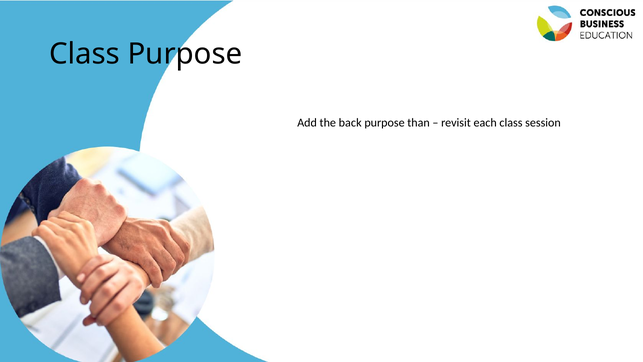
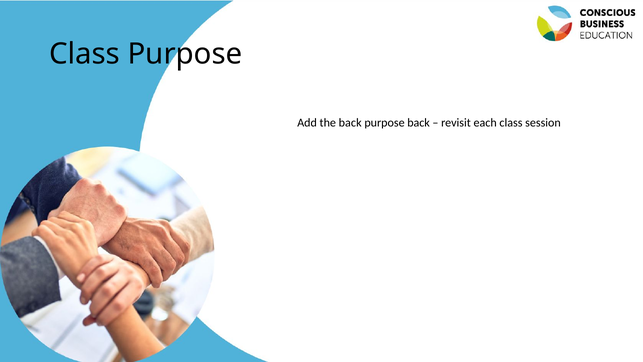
purpose than: than -> back (419, 122)
